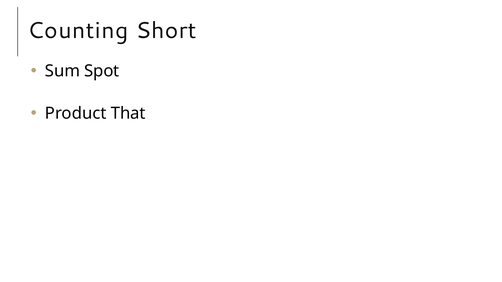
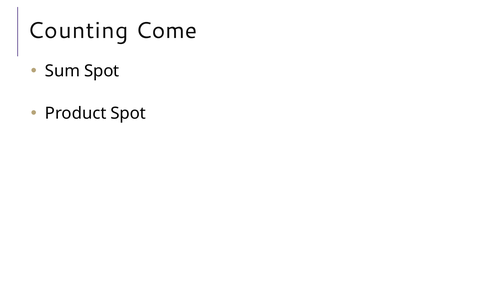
Short: Short -> Come (166, 31)
Product That: That -> Spot (128, 114)
